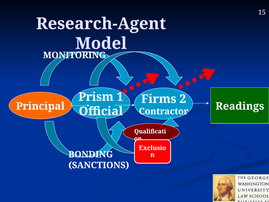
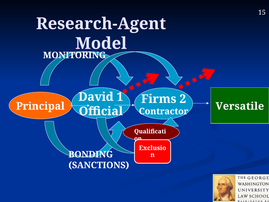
Prism: Prism -> David (96, 97)
Readings: Readings -> Versatile (240, 106)
